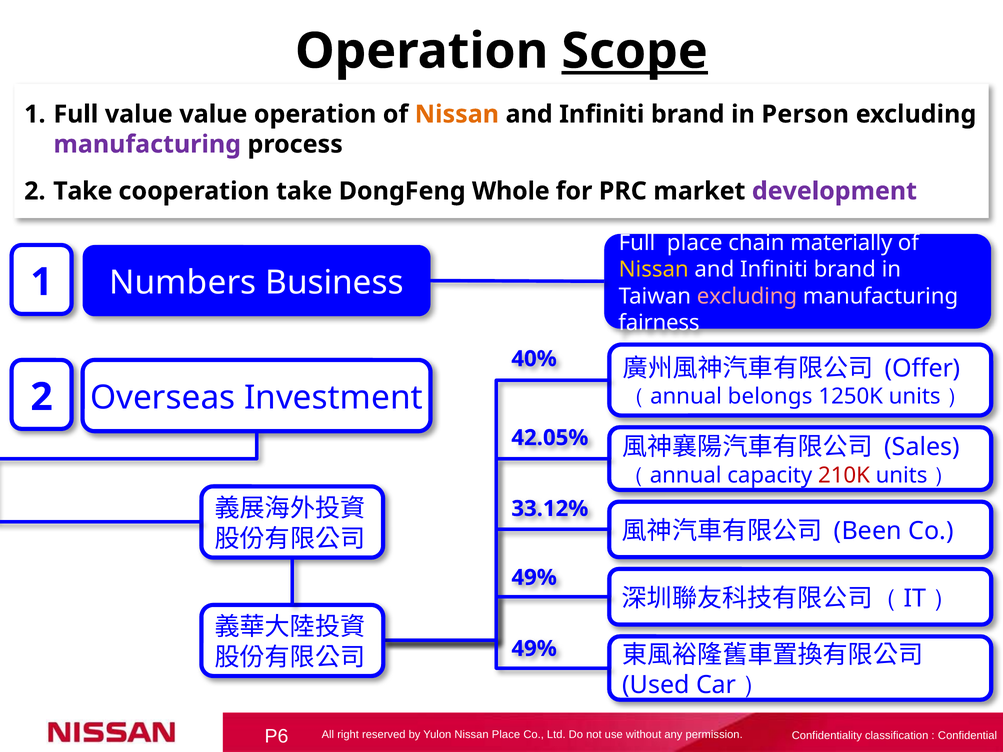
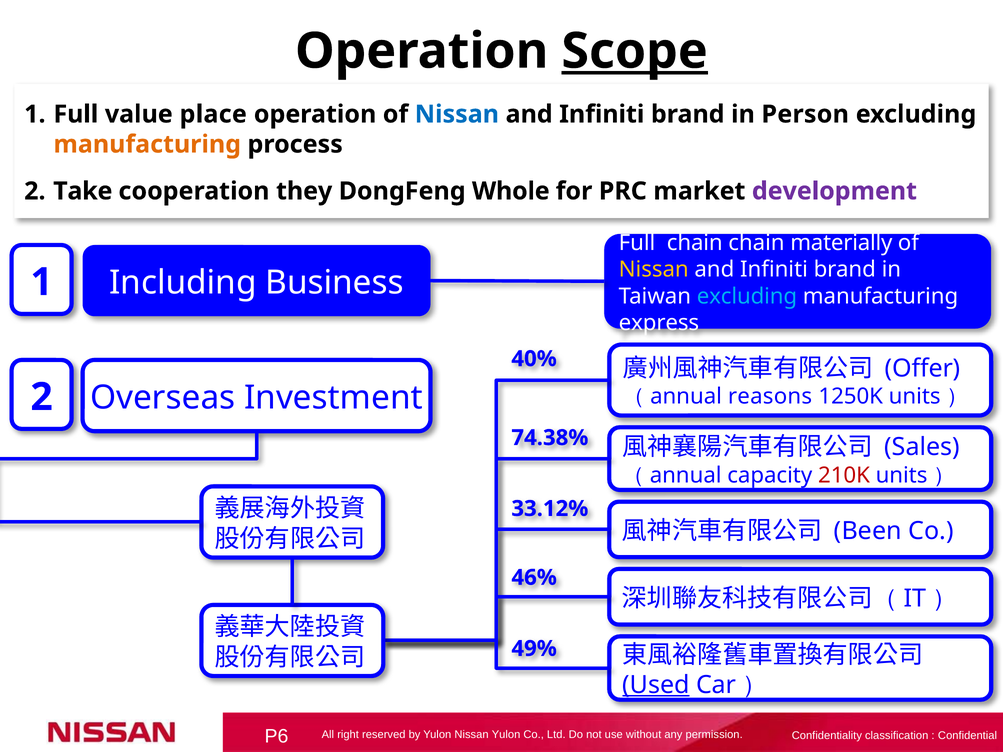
value value: value -> place (213, 114)
Nissan colour: orange -> blue (457, 114)
manufacturing colour: purple -> orange (147, 144)
cooperation take: take -> they (304, 191)
Full place: place -> chain (695, 243)
Numbers: Numbers -> Including (183, 283)
excluding colour: pink -> light blue (747, 296)
fairness: fairness -> express (659, 323)
belongs: belongs -> reasons (770, 397)
42.05%: 42.05% -> 74.38% (550, 438)
49%: 49% -> 46% (534, 578)
Used underline: none -> present (656, 685)
Nissan Place: Place -> Yulon (506, 735)
